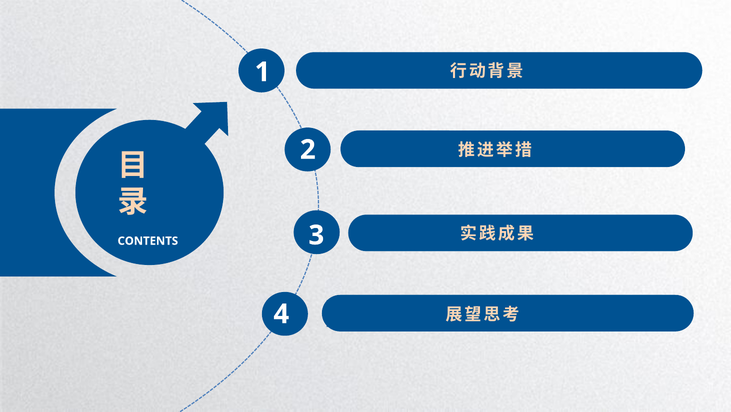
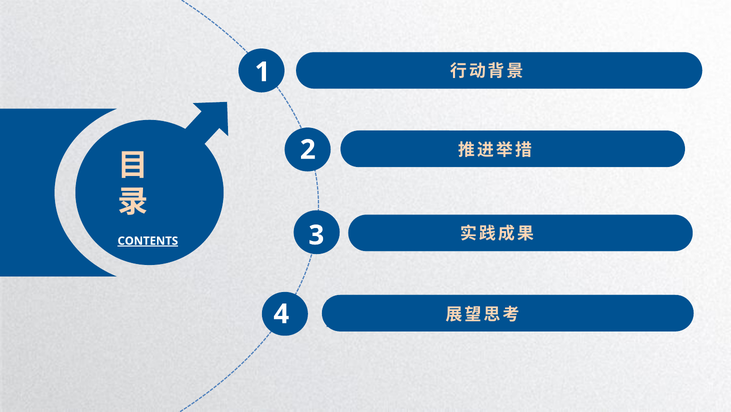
CONTENTS underline: none -> present (148, 241)
